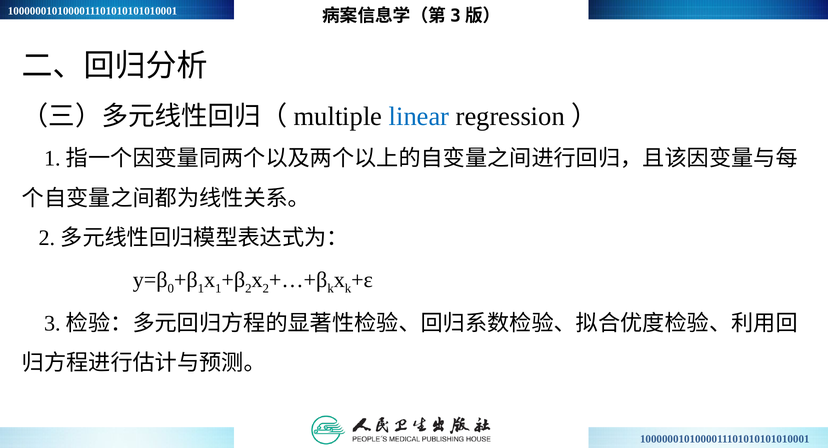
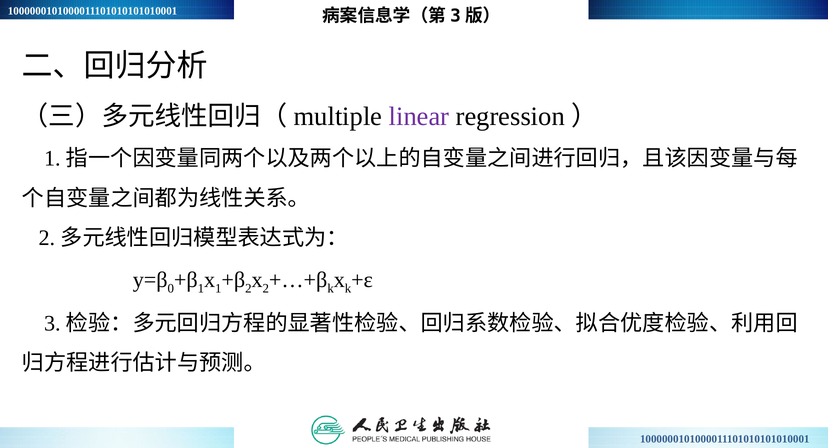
linear colour: blue -> purple (419, 116)
